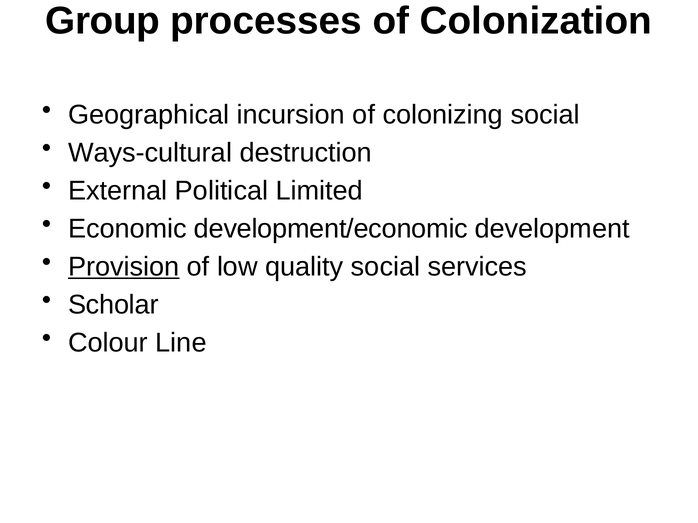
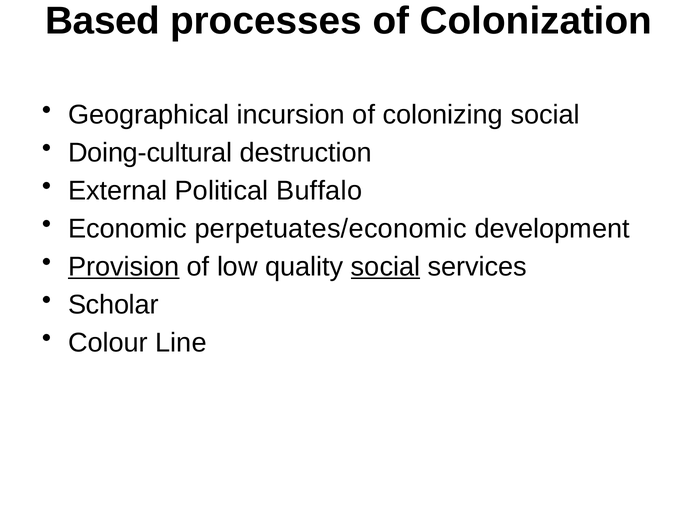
Group: Group -> Based (103, 21)
Ways-cultural: Ways-cultural -> Doing-cultural (150, 153)
Limited: Limited -> Buffalo (319, 191)
development/economic: development/economic -> perpetuates/economic (331, 229)
social underline: none -> present (386, 267)
